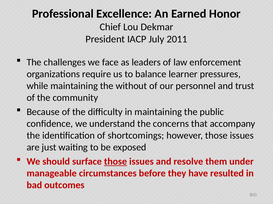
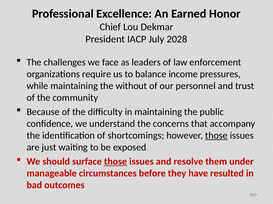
2011: 2011 -> 2028 (177, 39)
learner: learner -> income (183, 74)
those underline: none -> present (216, 136)
